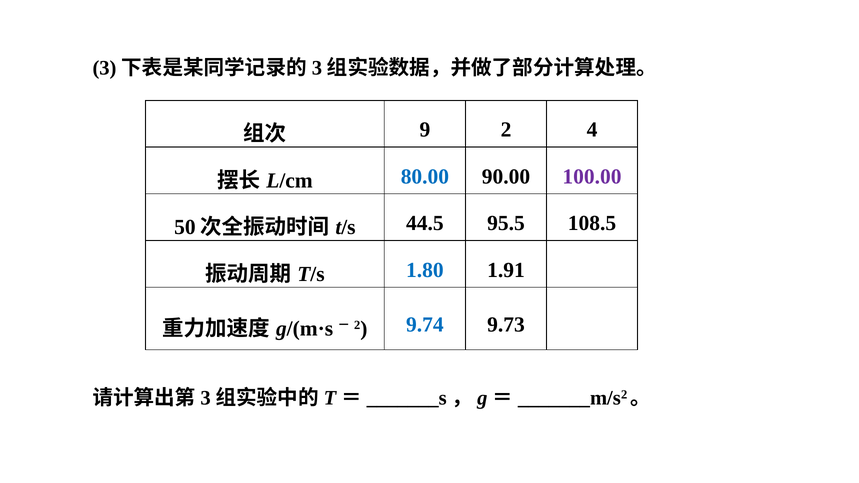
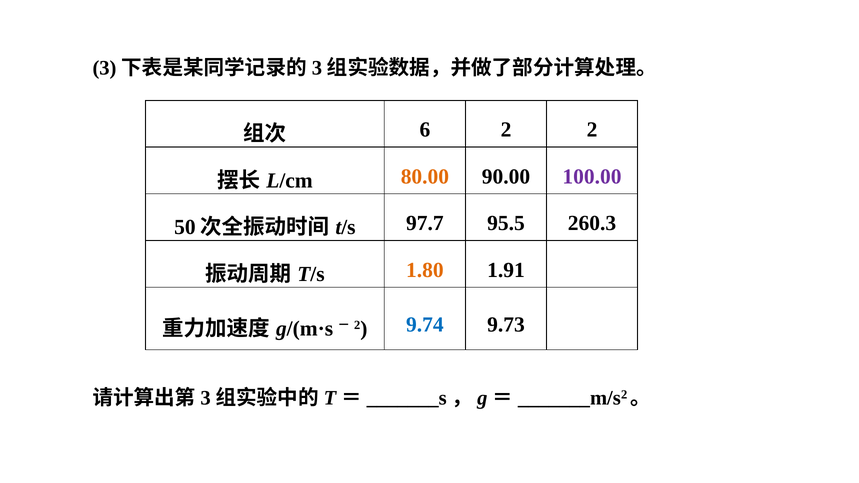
9: 9 -> 6 (425, 130)
2 4: 4 -> 2 (592, 130)
80.00 colour: blue -> orange (425, 177)
44.5: 44.5 -> 97.7 (425, 223)
108.5: 108.5 -> 260.3 (592, 223)
1.80 colour: blue -> orange (425, 270)
